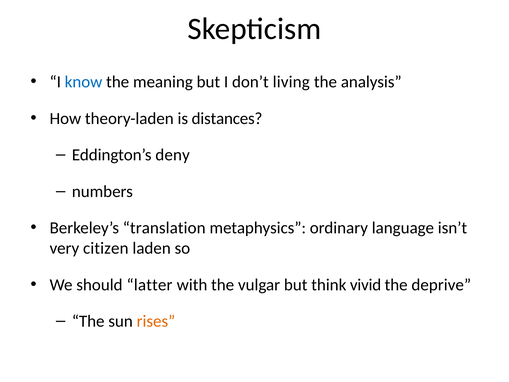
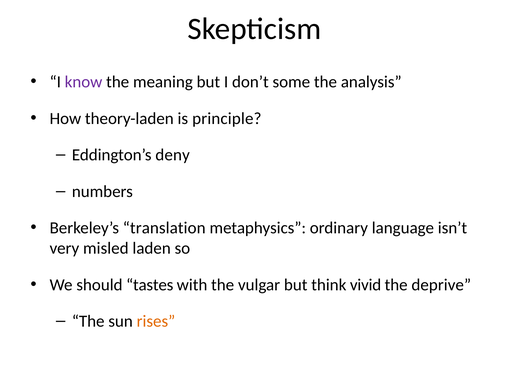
know colour: blue -> purple (84, 82)
living: living -> some (291, 82)
distances: distances -> principle (227, 118)
citizen: citizen -> misled (106, 248)
latter: latter -> tastes (150, 285)
